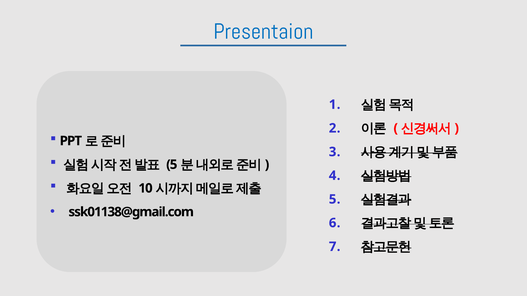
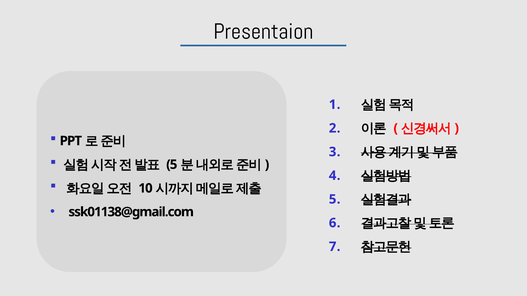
Presentaion colour: blue -> black (263, 31)
